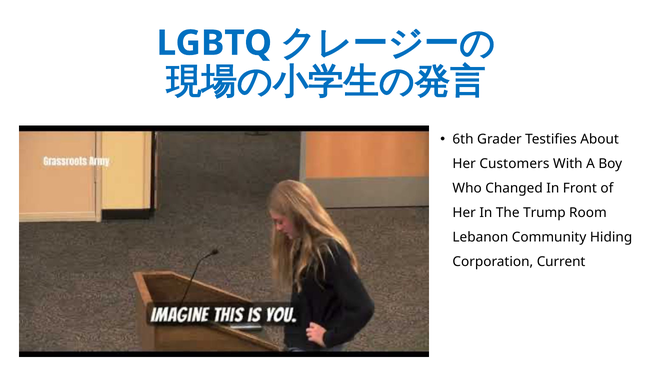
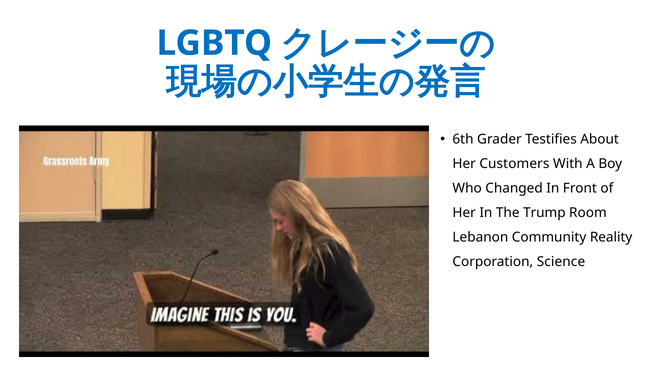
Hiding: Hiding -> Reality (611, 237)
Current: Current -> Science (561, 262)
